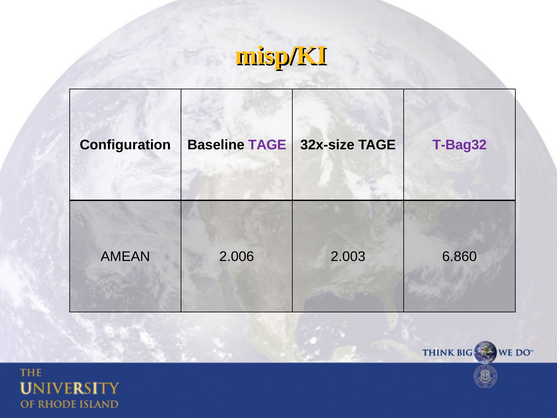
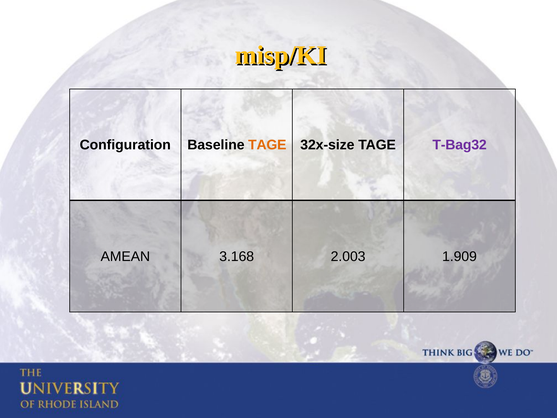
TAGE colour: purple -> orange (267, 145)
2.006: 2.006 -> 3.168 (237, 256)
6.860: 6.860 -> 1.909 (459, 256)
